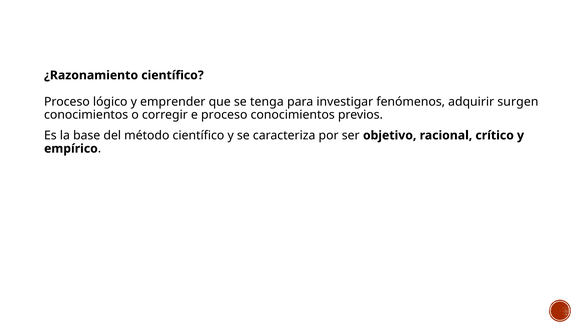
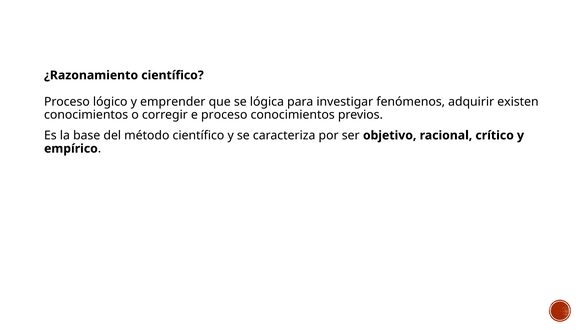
tenga: tenga -> lógica (267, 102)
surgen: surgen -> existen (518, 102)
